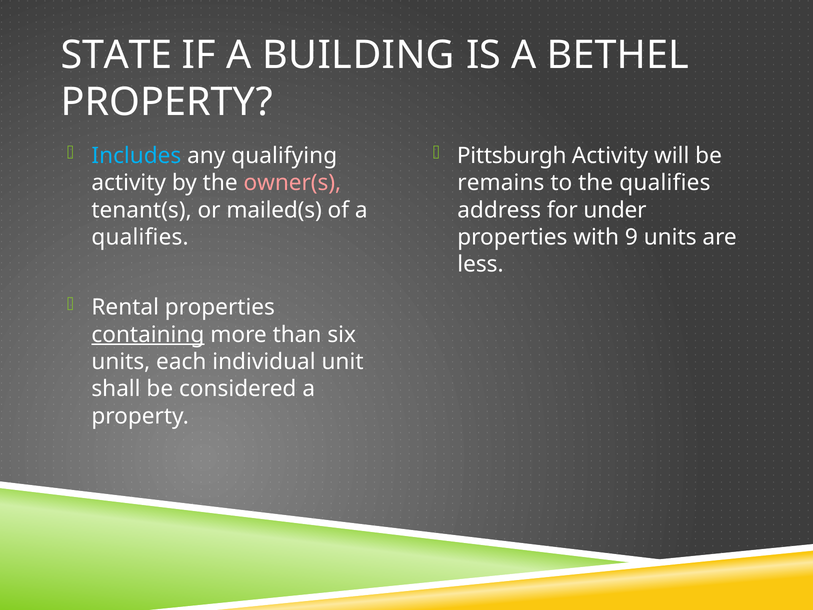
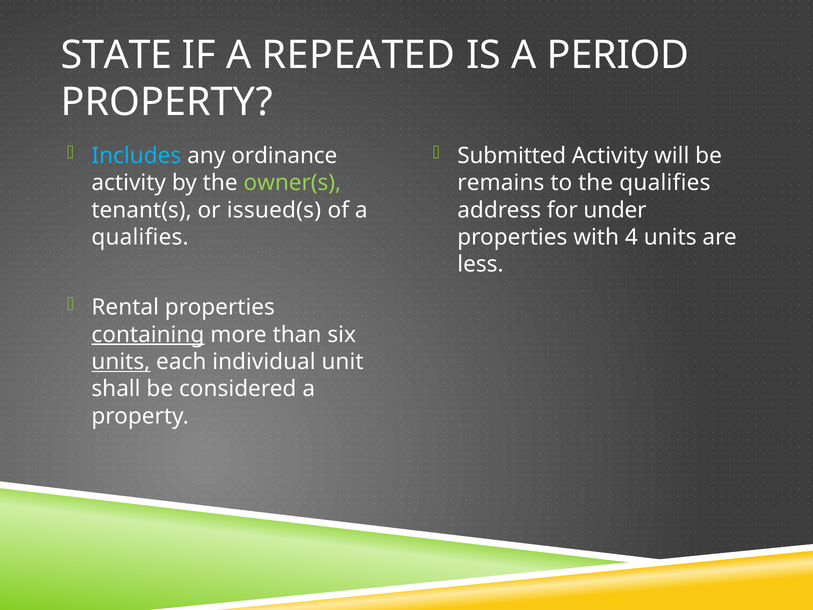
BUILDING: BUILDING -> REPEATED (358, 55)
BETHEL: BETHEL -> PERIOD (618, 55)
qualifying: qualifying -> ordinance (284, 156)
Pittsburgh: Pittsburgh -> Submitted (512, 156)
owner(s colour: pink -> light green (292, 183)
mailed(s: mailed(s -> issued(s (274, 210)
9: 9 -> 4 (631, 237)
units underline: none -> present (121, 362)
